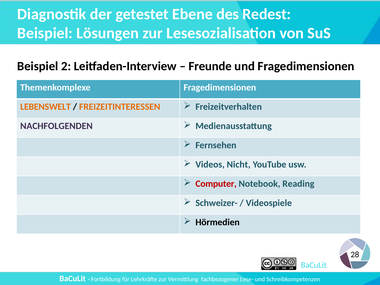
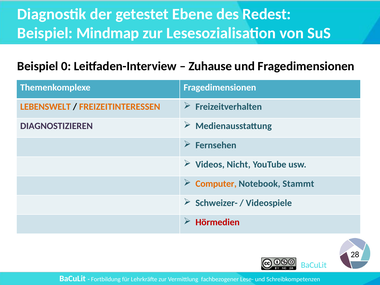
Lösungen: Lösungen -> Mindmap (108, 33)
2: 2 -> 0 (66, 66)
Freunde: Freunde -> Zuhause (210, 66)
NACHFOLGENDEN: NACHFOLGENDEN -> DIAGNOSTIZIEREN (57, 126)
Computer colour: red -> orange (216, 184)
Reading: Reading -> Stammt (298, 184)
Hörmedien colour: black -> red (218, 222)
